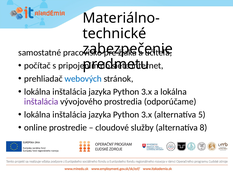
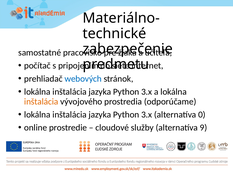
inštalácia colour: purple -> orange (41, 101)
5: 5 -> 0 (202, 114)
8: 8 -> 9 (203, 127)
